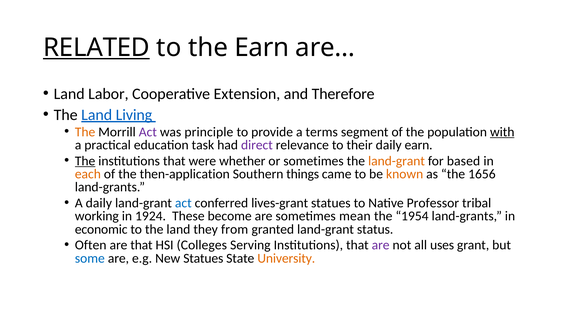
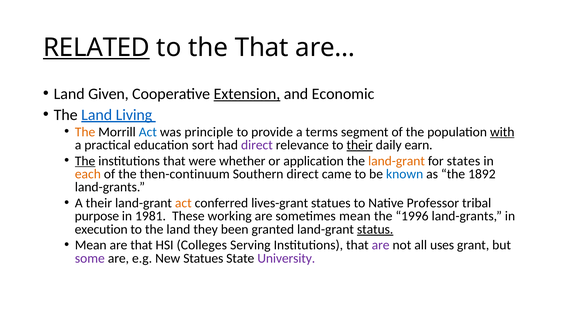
the Earn: Earn -> That (262, 47)
Labor: Labor -> Given (108, 94)
Extension underline: none -> present (247, 94)
Therefore: Therefore -> Economic (343, 94)
Act colour: purple -> blue (148, 132)
task: task -> sort (203, 145)
their underline: none -> present (360, 145)
or sometimes: sometimes -> application (314, 161)
based: based -> states (464, 161)
then-application: then-application -> then-continuum (185, 174)
Southern things: things -> direct (303, 174)
known colour: orange -> blue (405, 174)
1656: 1656 -> 1892 (482, 174)
A daily: daily -> their (99, 203)
act colour: blue -> orange (183, 203)
working: working -> purpose (97, 216)
1924: 1924 -> 1981 (151, 216)
become: become -> working (230, 216)
1954: 1954 -> 1996 (412, 216)
economic: economic -> execution (101, 229)
from: from -> been (235, 229)
status underline: none -> present (375, 229)
Often: Often -> Mean (91, 245)
some colour: blue -> purple (90, 258)
University colour: orange -> purple (286, 258)
